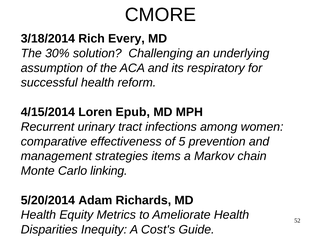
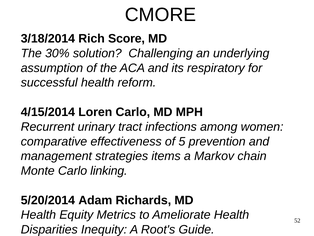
Every: Every -> Score (126, 39)
Loren Epub: Epub -> Carlo (133, 112)
Cost's: Cost's -> Root's (158, 229)
